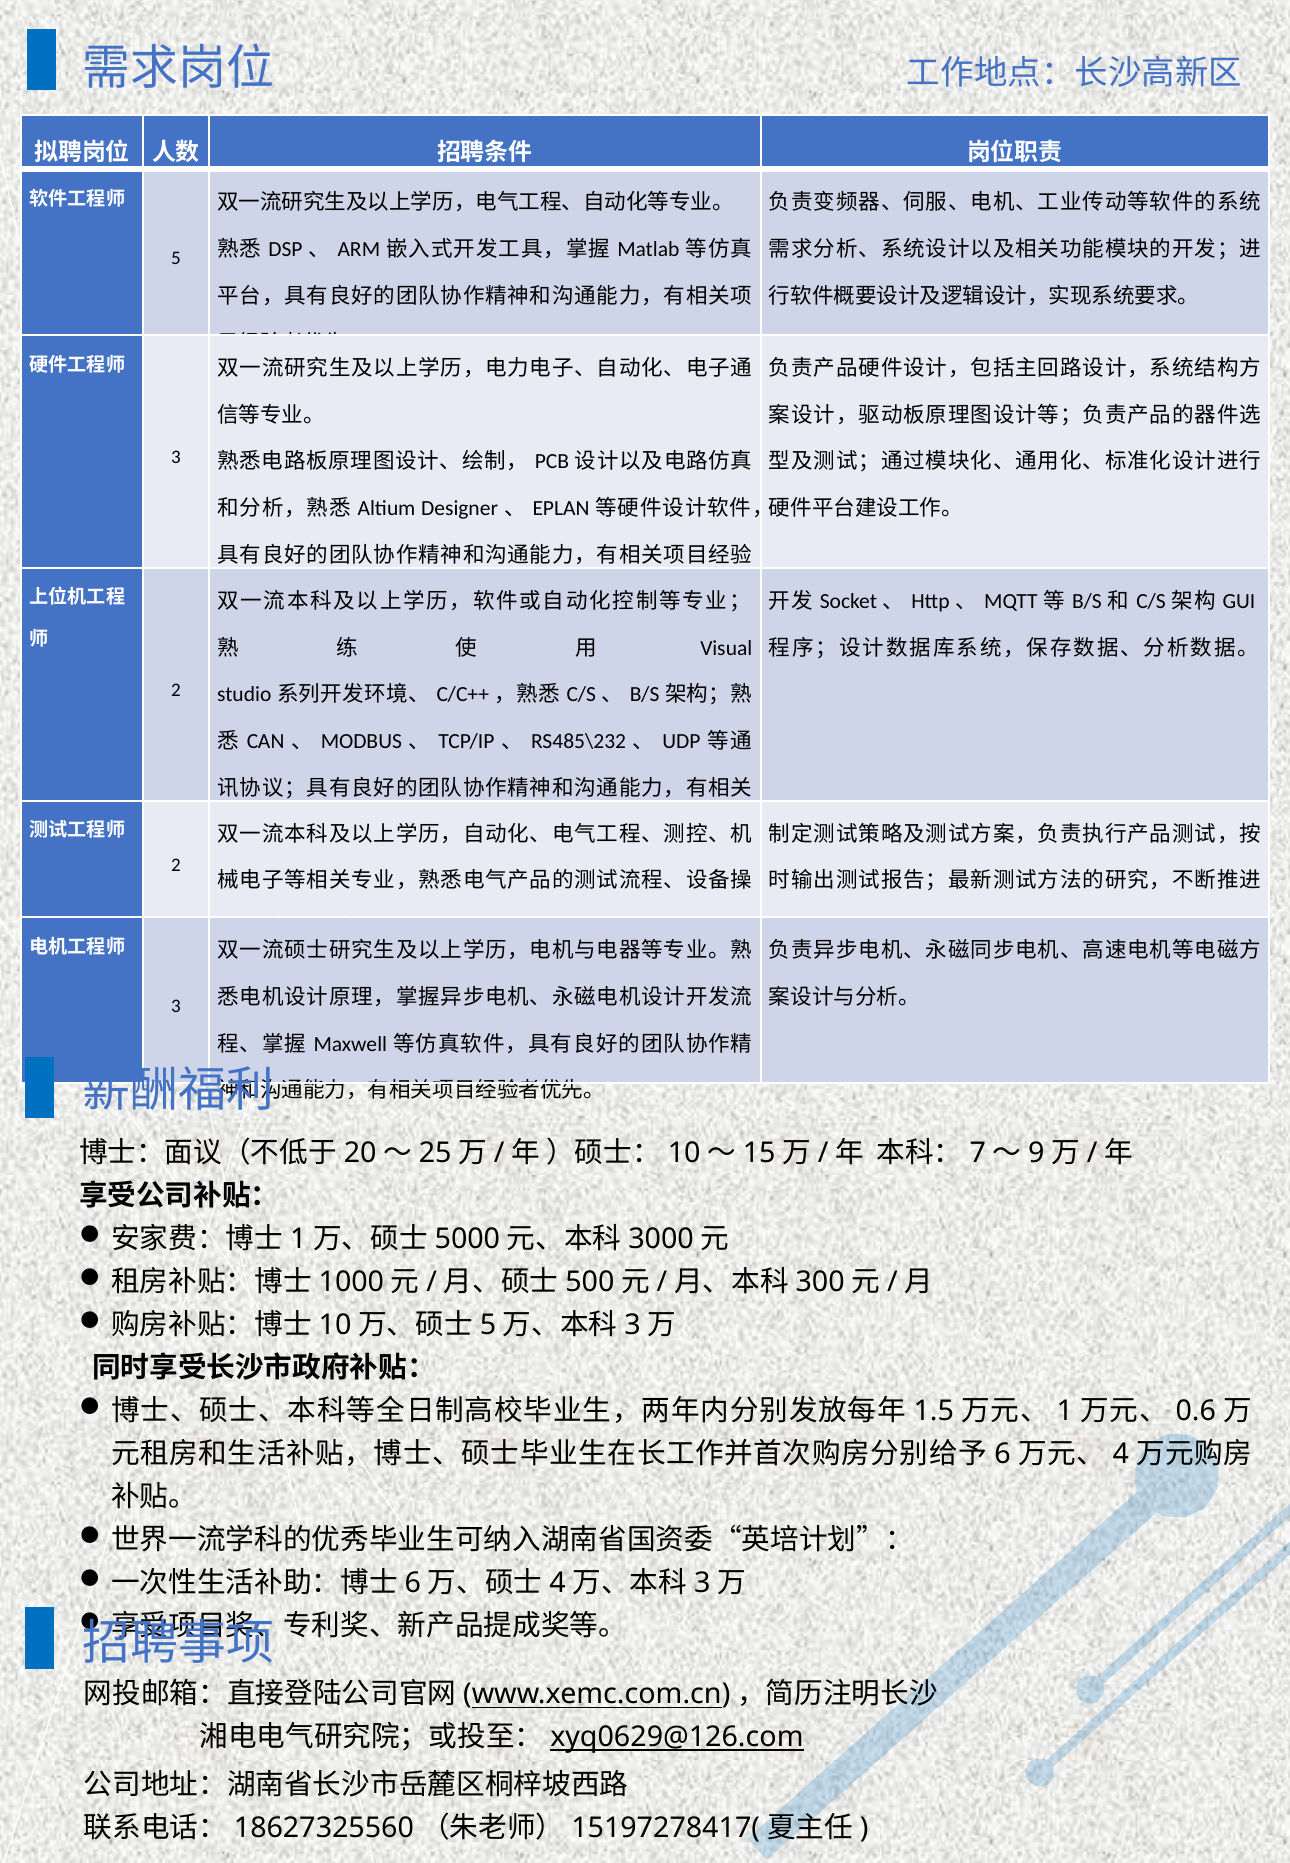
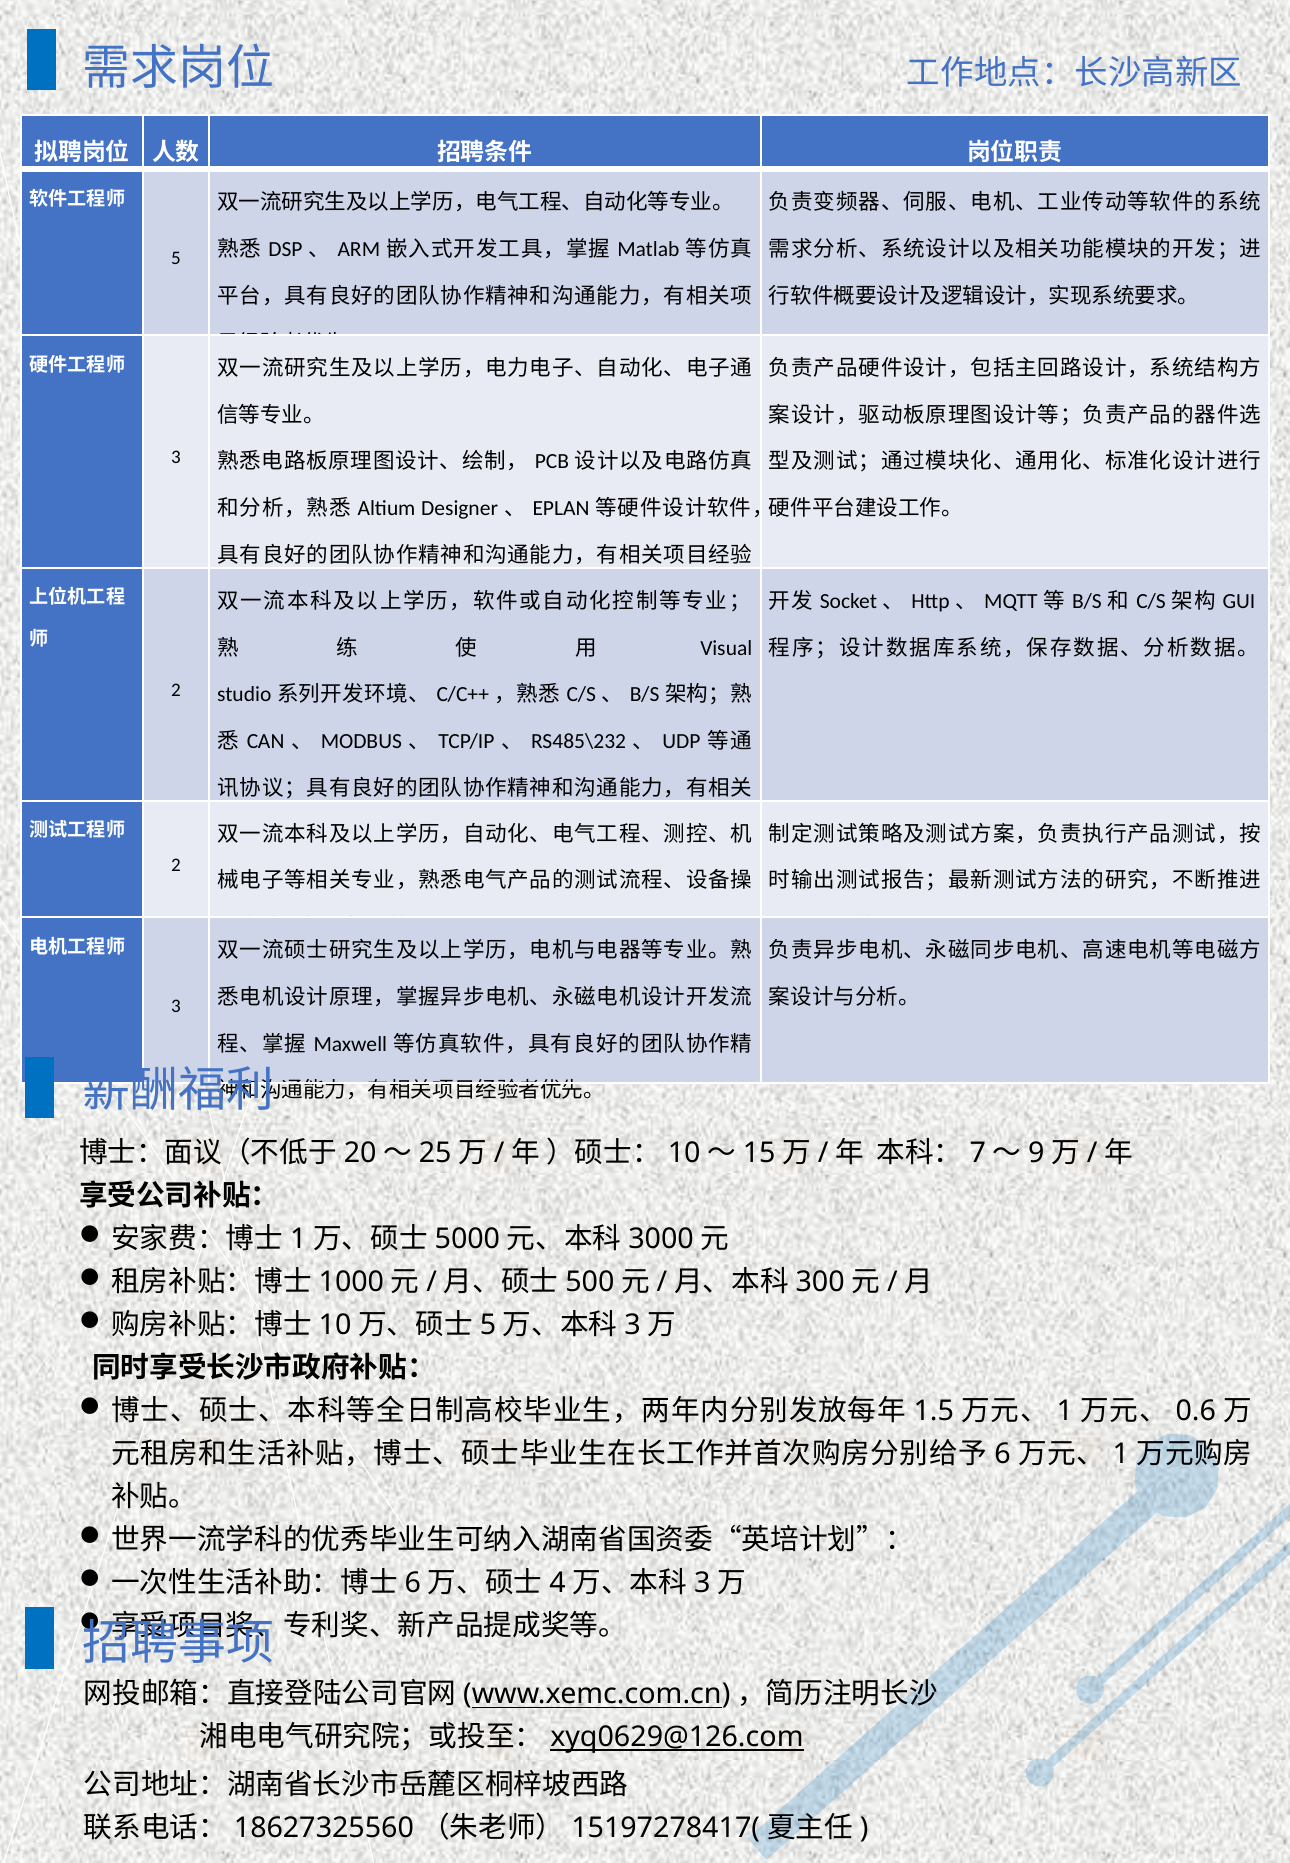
4: 4 -> 1 (1121, 1455)
